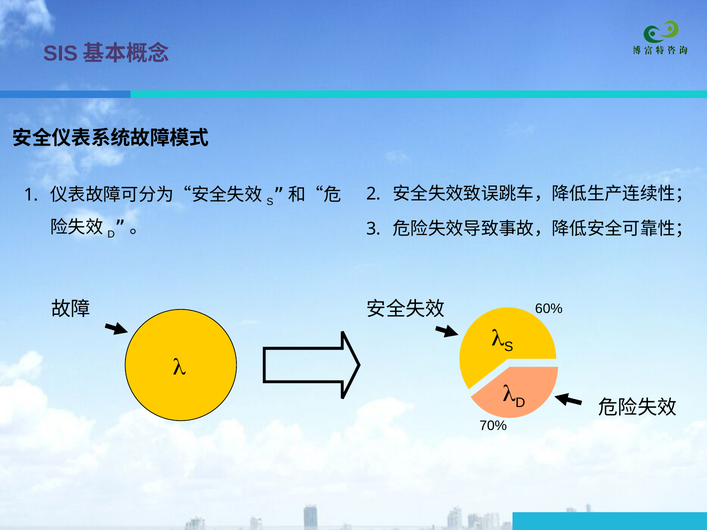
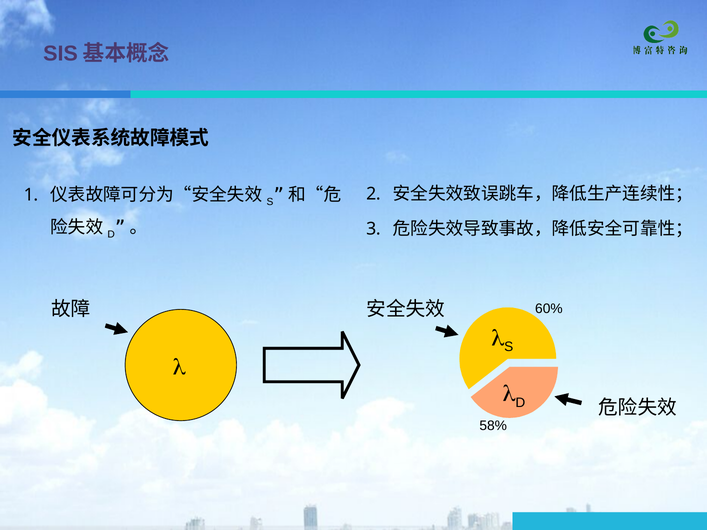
70%: 70% -> 58% (493, 426)
